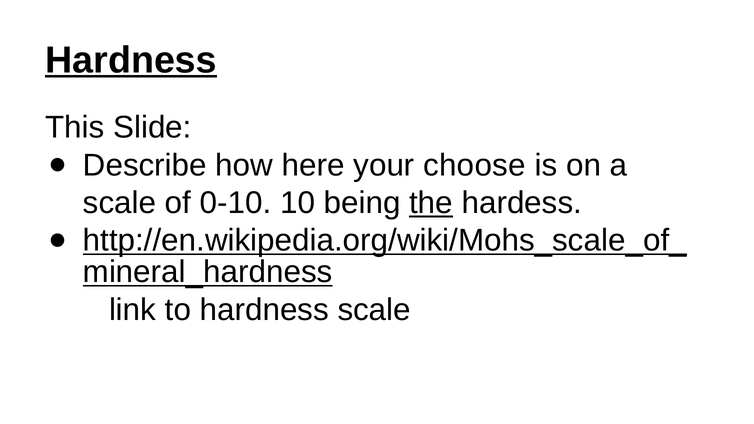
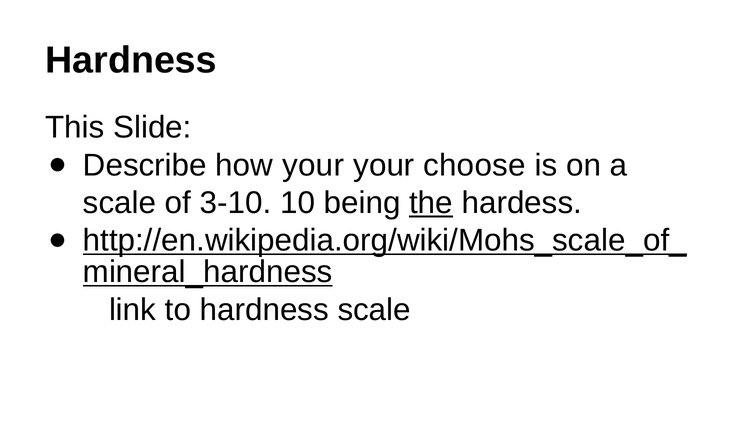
Hardness underline: present -> none (131, 60)
how here: here -> your (313, 165)
0-10: 0-10 -> 3-10 (236, 203)
